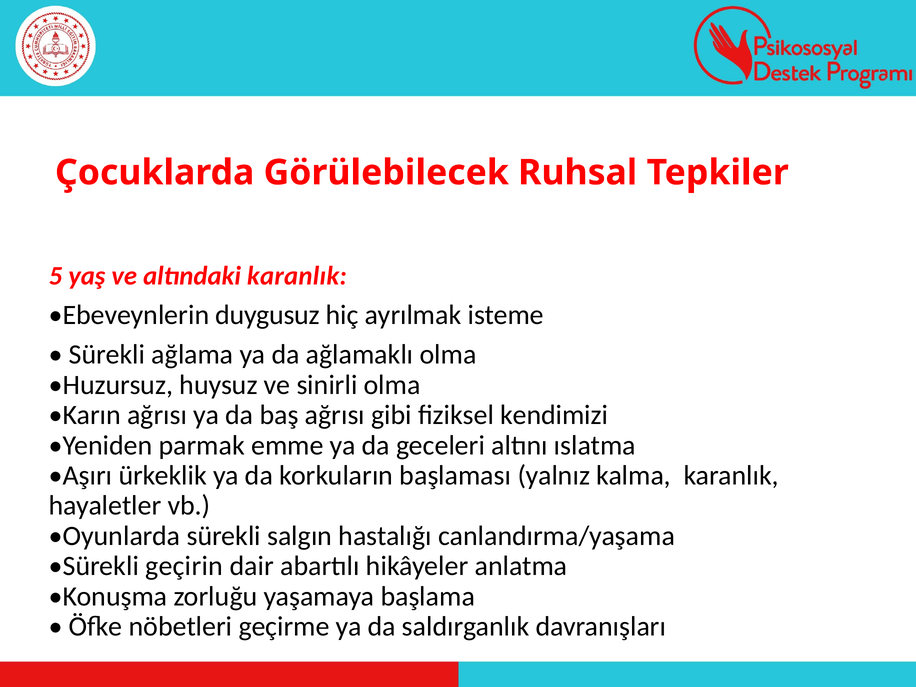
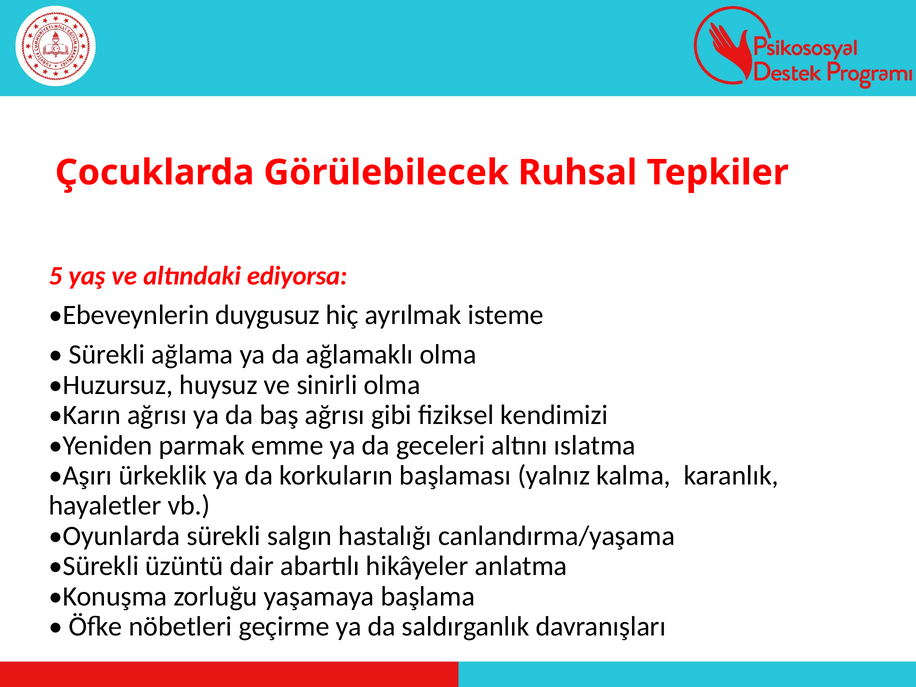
altındaki karanlık: karanlık -> ediyorsa (297, 276)
geçirin: geçirin -> üzüntü (184, 566)
